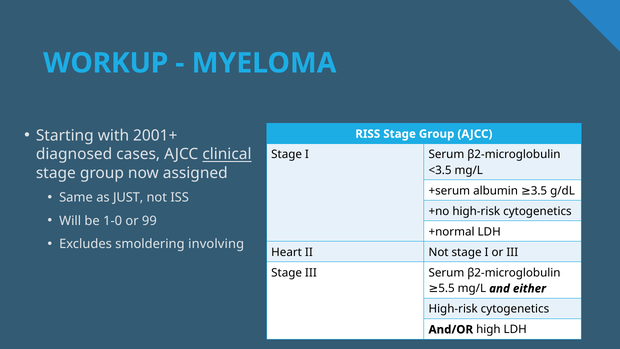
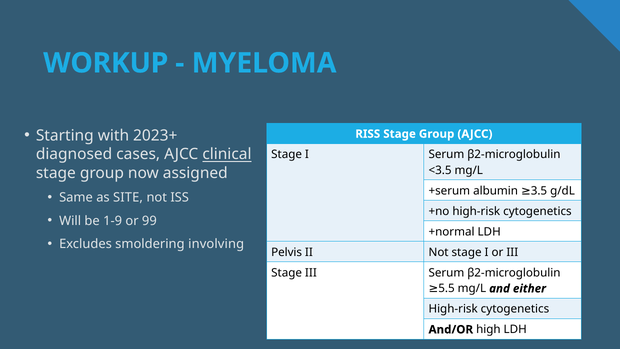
2001+: 2001+ -> 2023+ (155, 136)
JUST: JUST -> SITE (128, 197)
1-0: 1-0 -> 1-9 (113, 221)
Heart: Heart -> Pelvis (287, 252)
